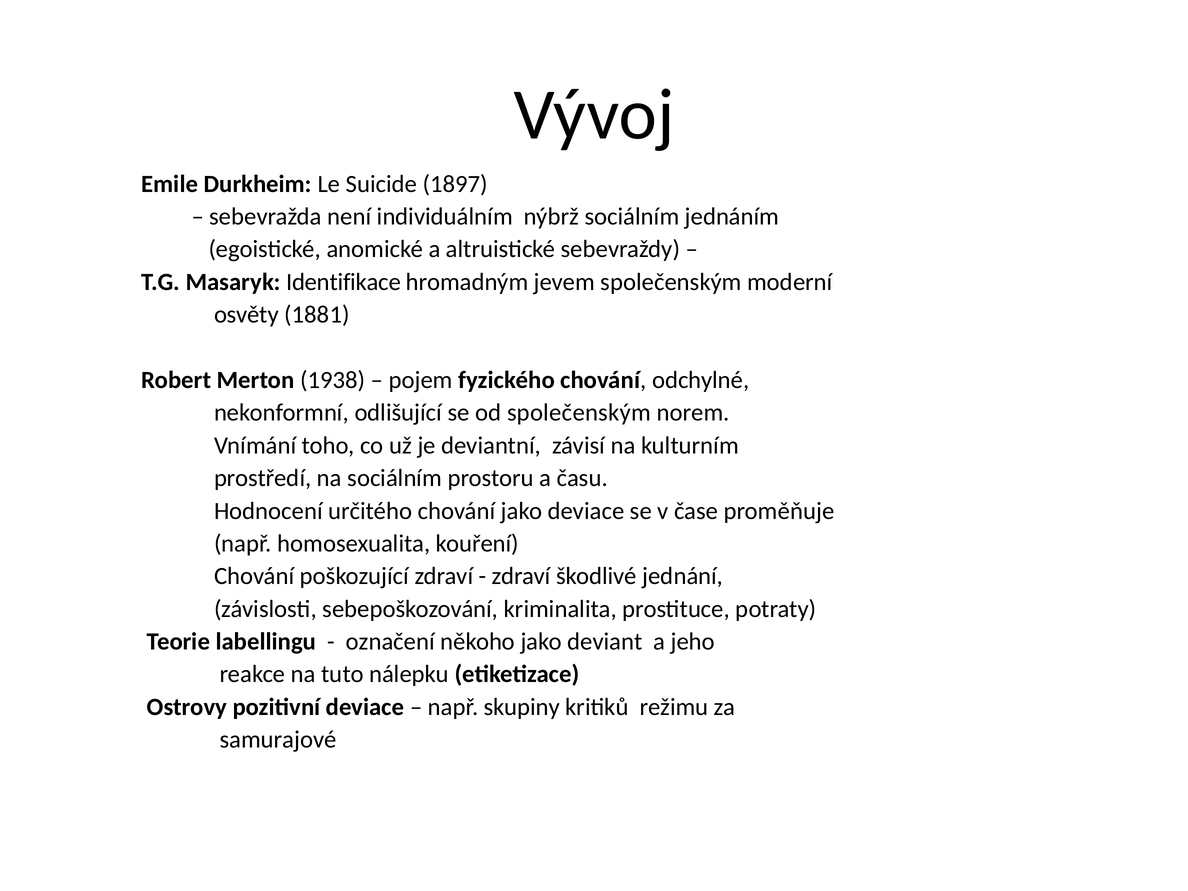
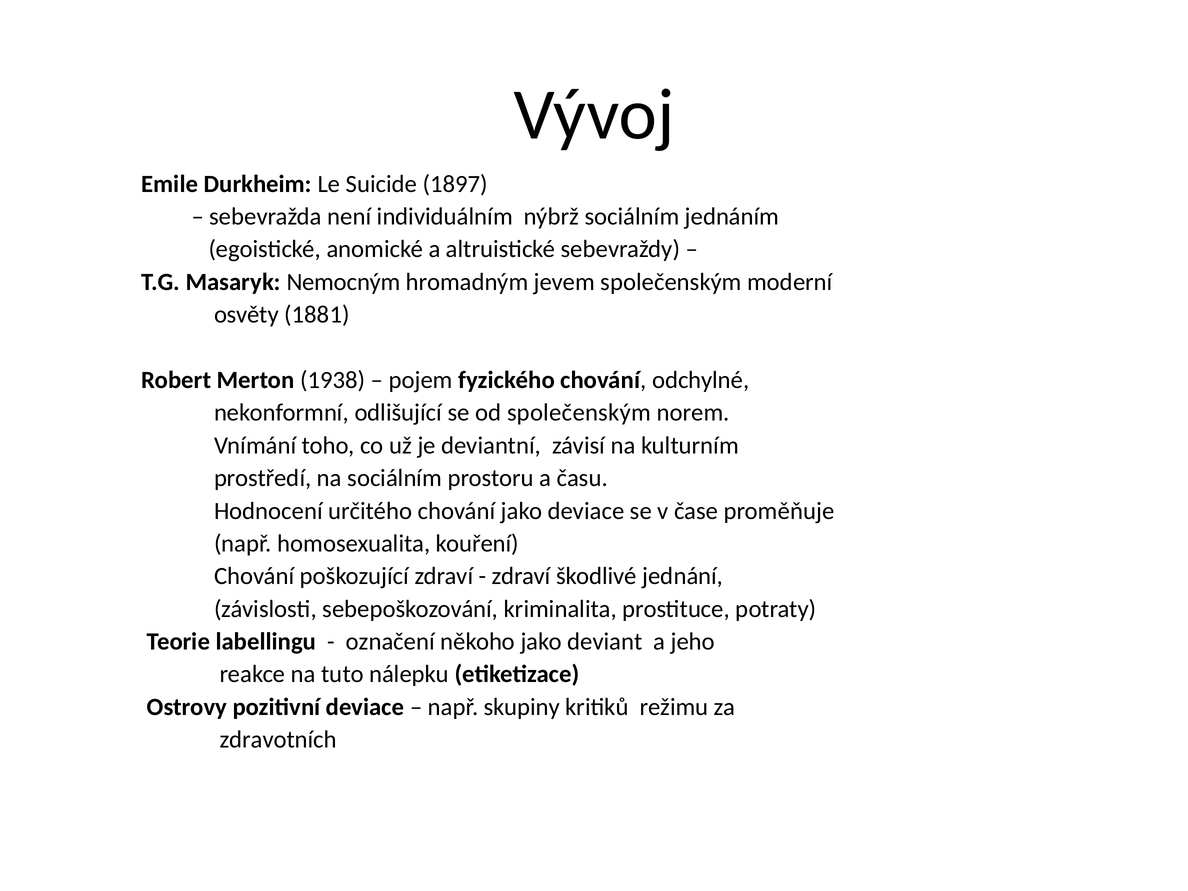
Identifikace: Identifikace -> Nemocným (344, 282)
samurajové: samurajové -> zdravotních (278, 740)
